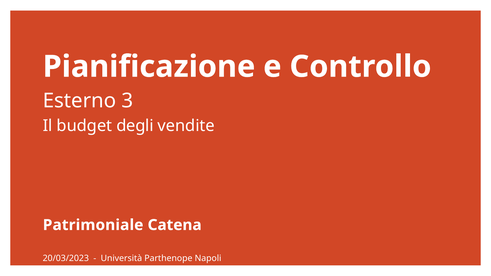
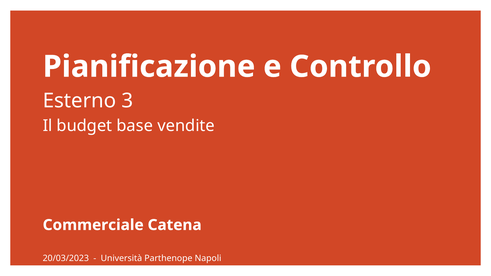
degli: degli -> base (135, 126)
Patrimoniale: Patrimoniale -> Commerciale (93, 225)
